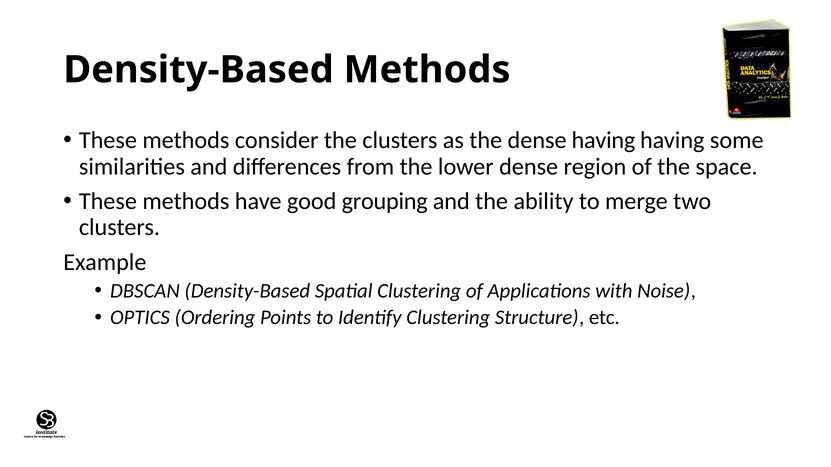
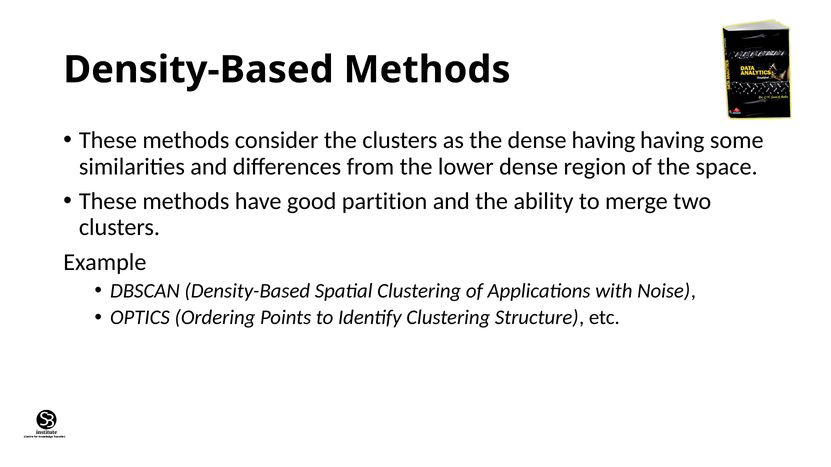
grouping: grouping -> partition (385, 202)
